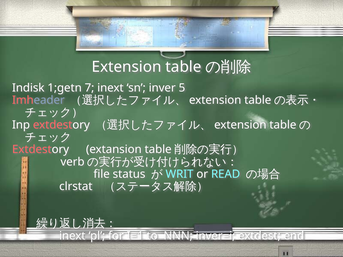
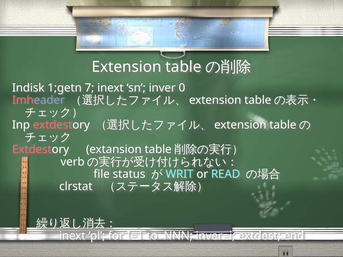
5: 5 -> 0 (182, 88)
